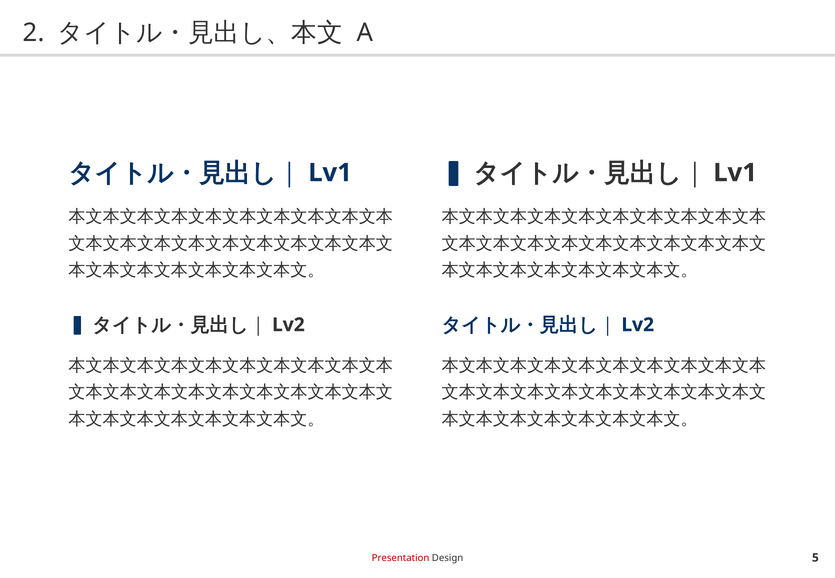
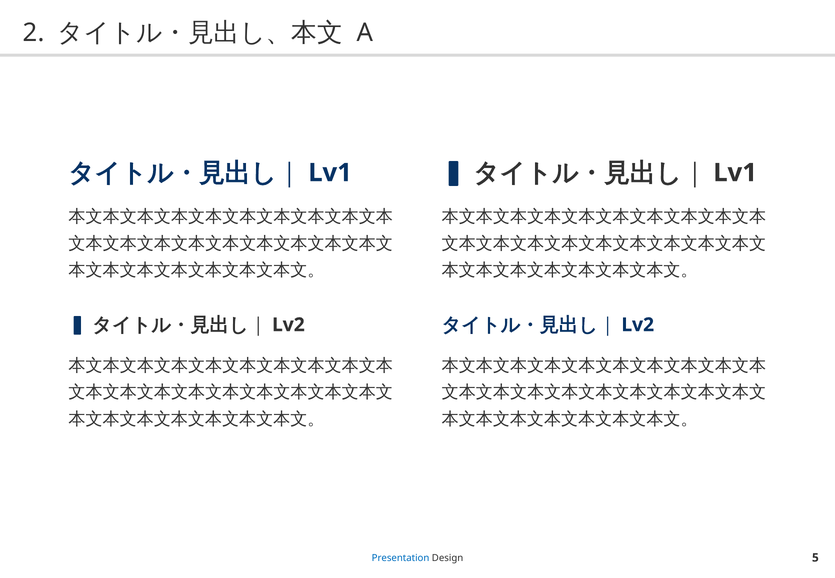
Presentation colour: red -> blue (401, 558)
